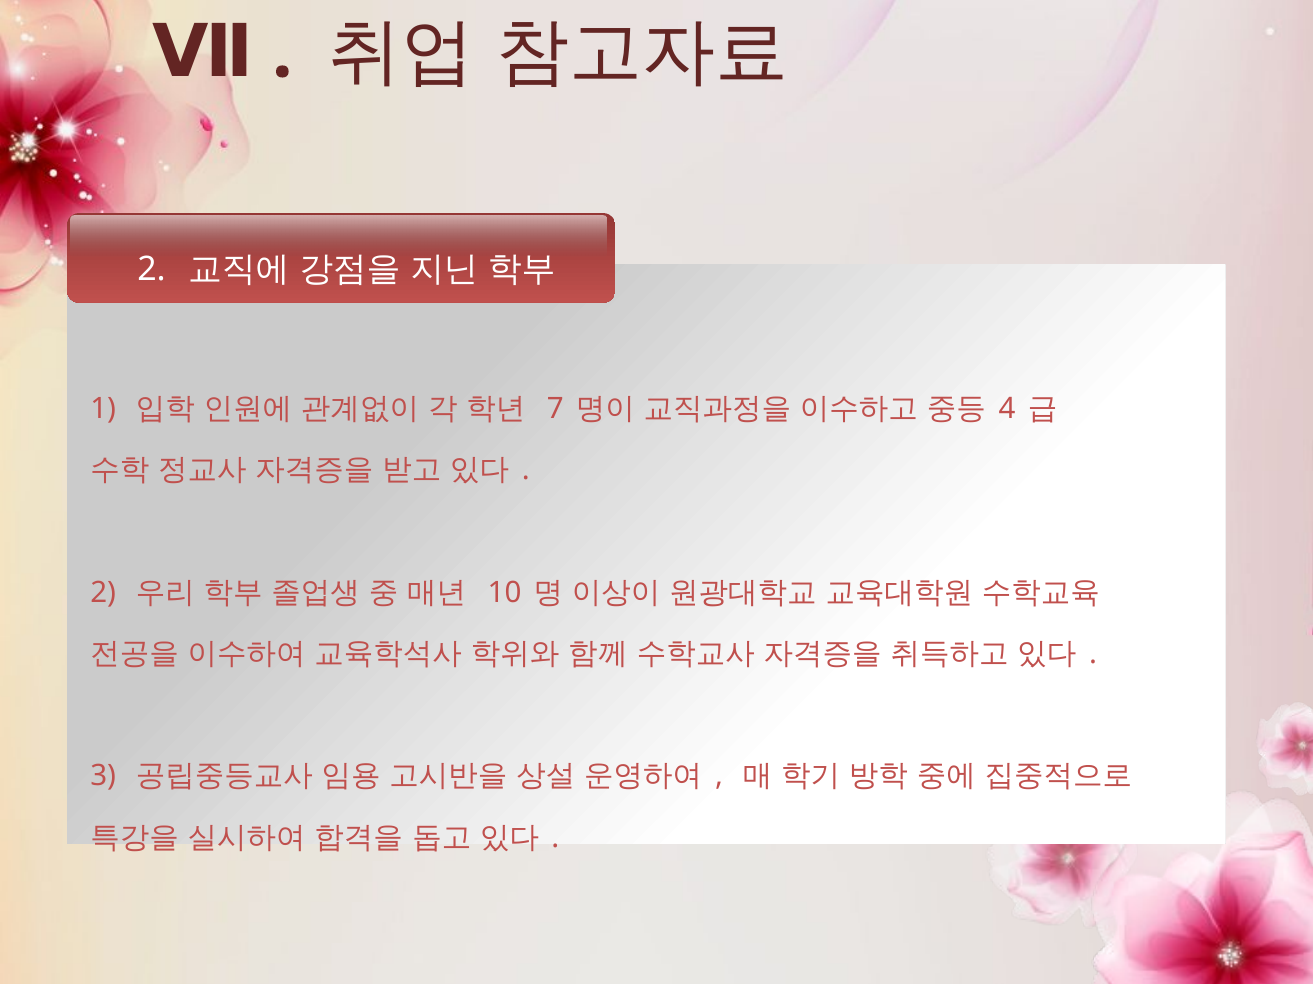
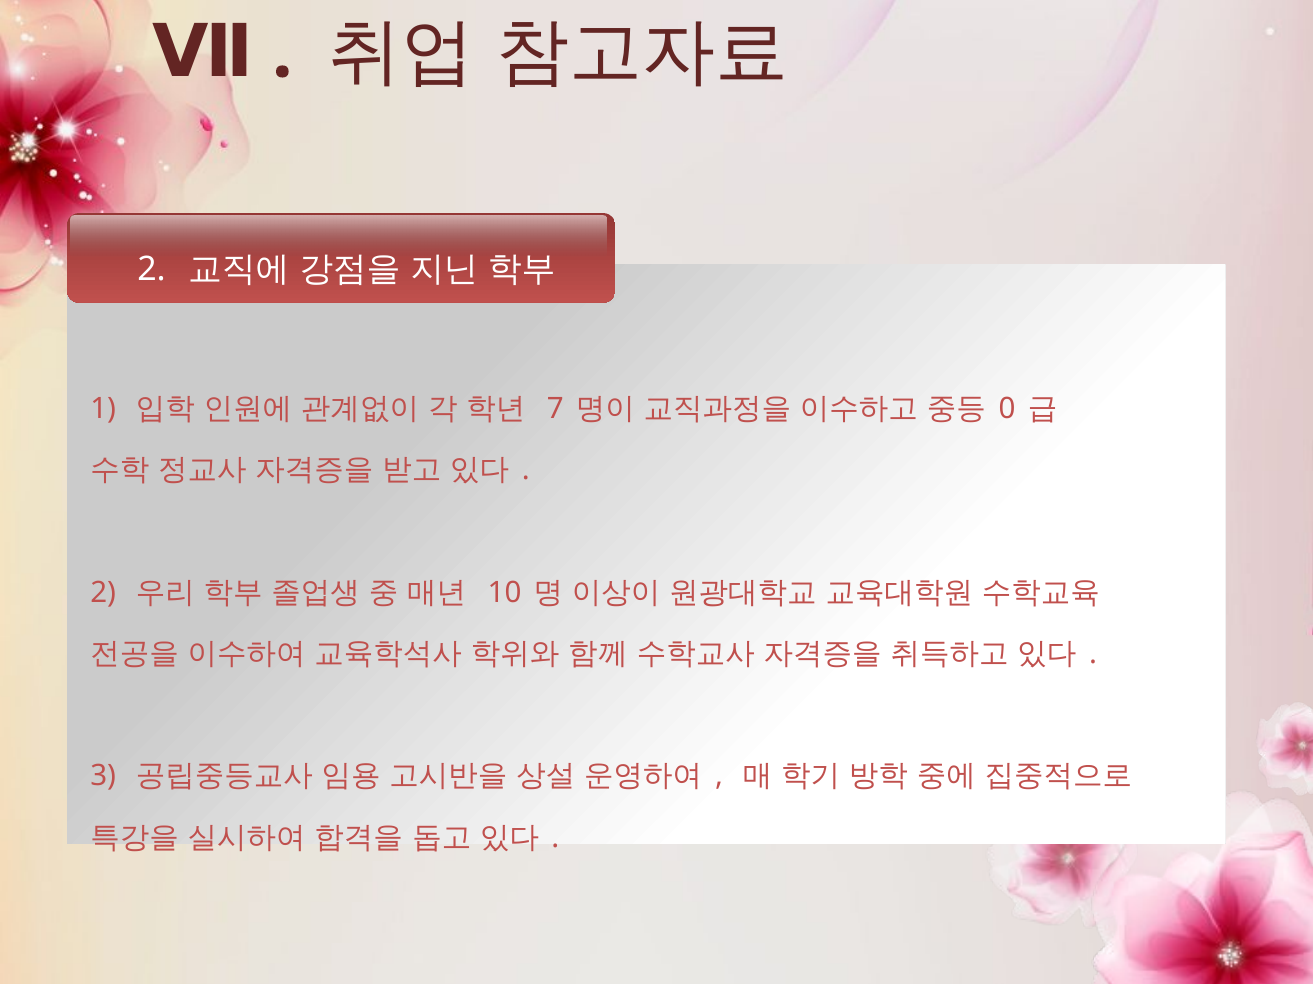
4: 4 -> 0 (1007, 409)
